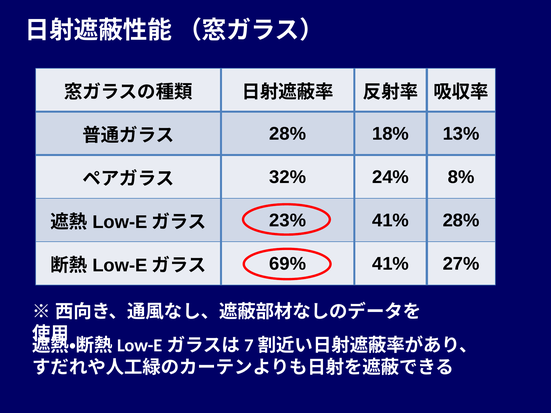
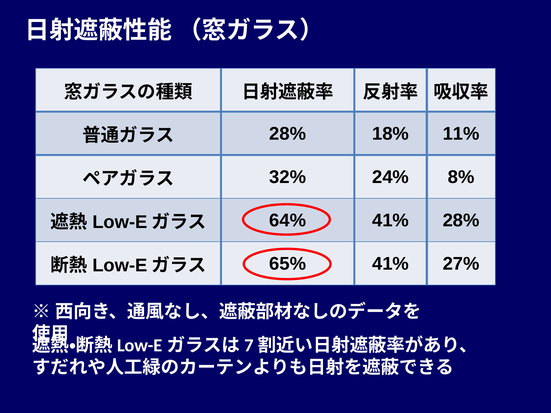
13%: 13% -> 11% (461, 134)
23%: 23% -> 64% (288, 221)
69%: 69% -> 65% (288, 264)
